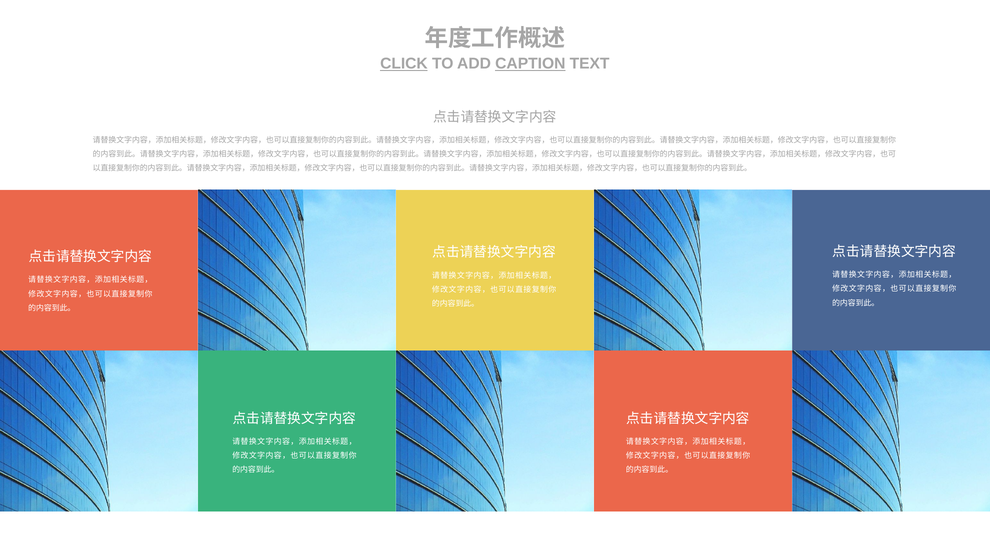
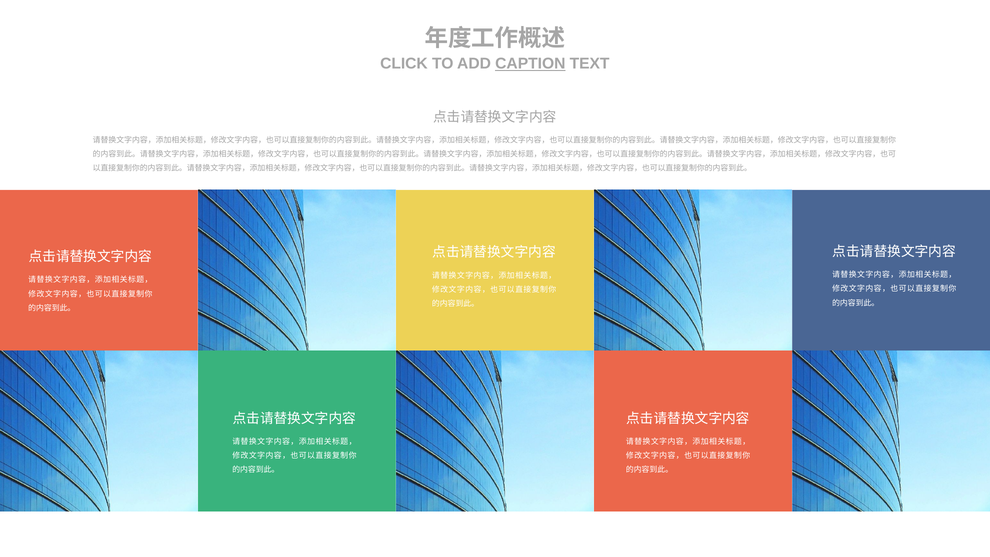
CLICK underline: present -> none (404, 64)
